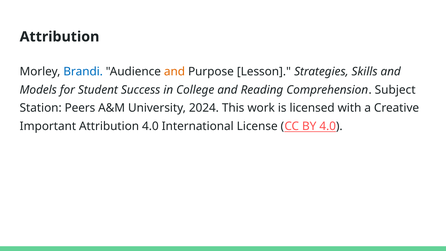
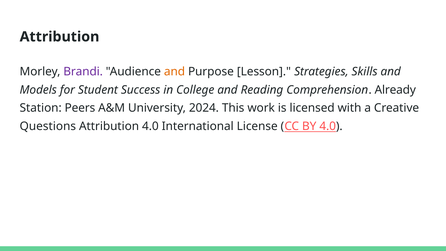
Brandi colour: blue -> purple (83, 72)
Subject: Subject -> Already (395, 90)
Important: Important -> Questions (48, 126)
